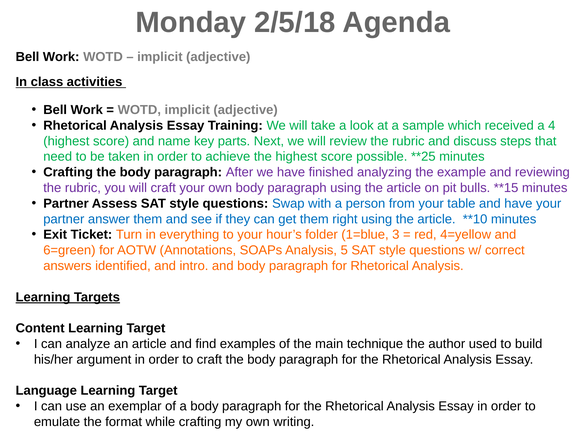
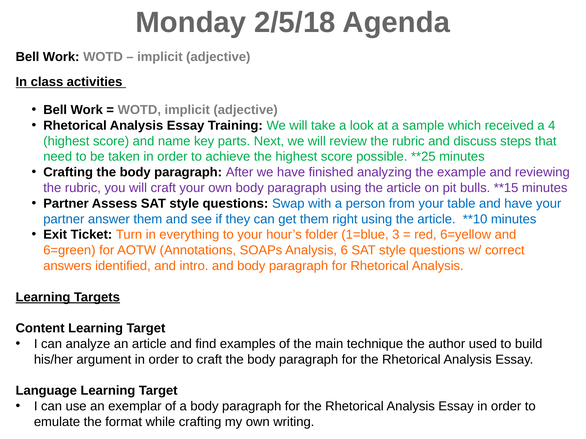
4=yellow: 4=yellow -> 6=yellow (466, 235)
5: 5 -> 6 (344, 251)
